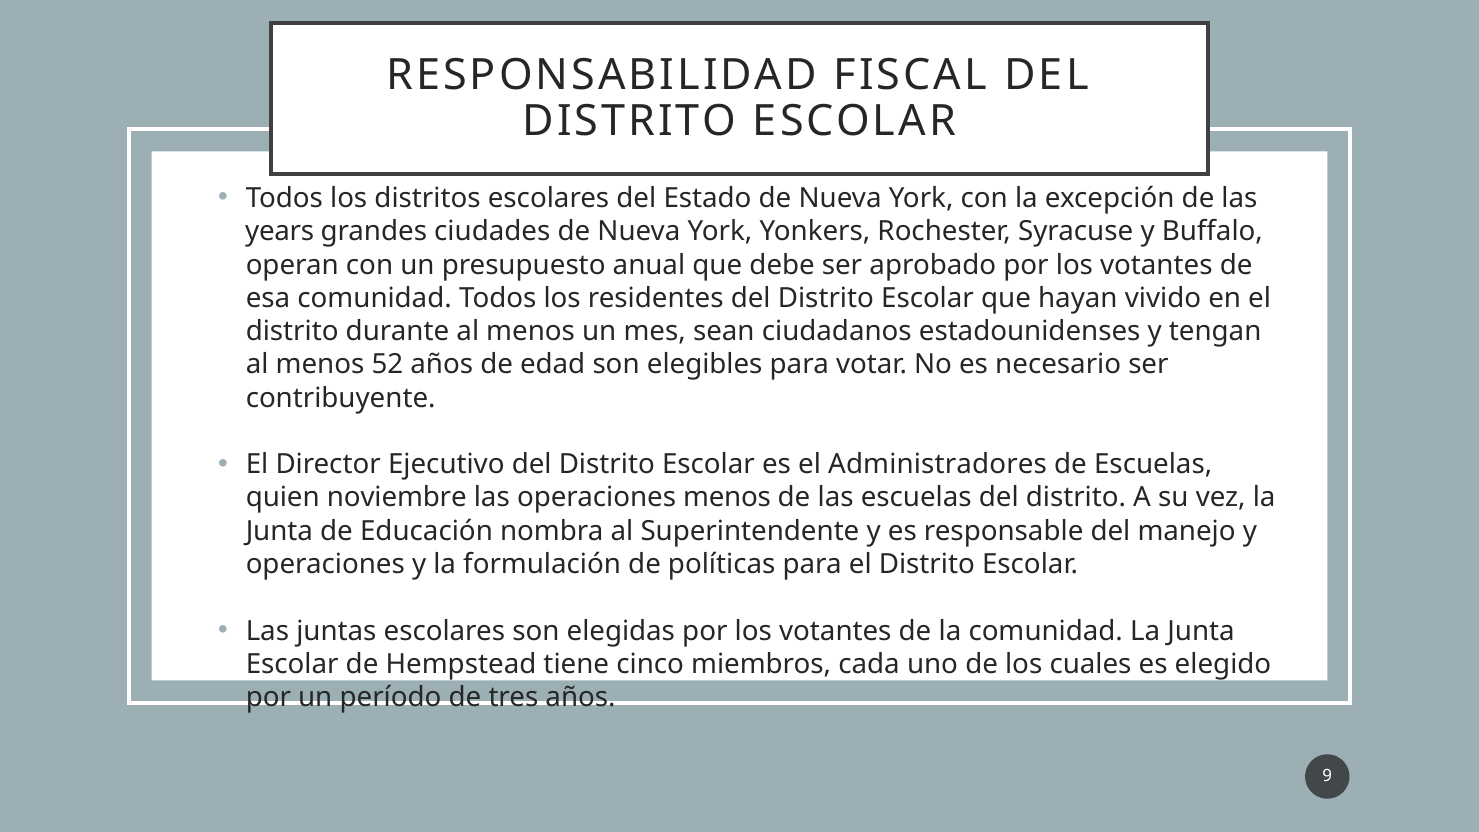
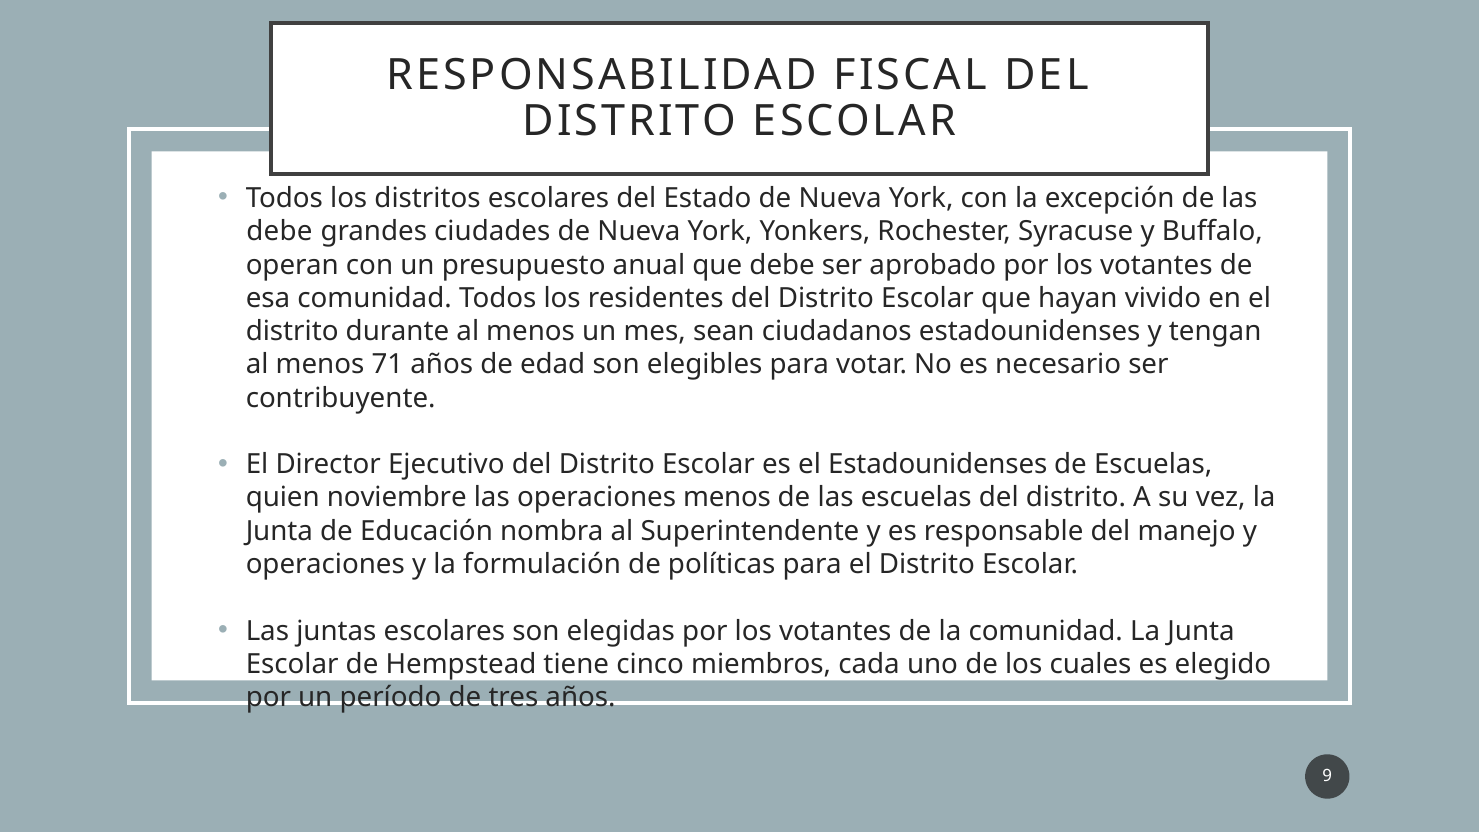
years: years -> debe (279, 232)
52: 52 -> 71 (387, 365)
el Administradores: Administradores -> Estadounidenses (938, 465)
